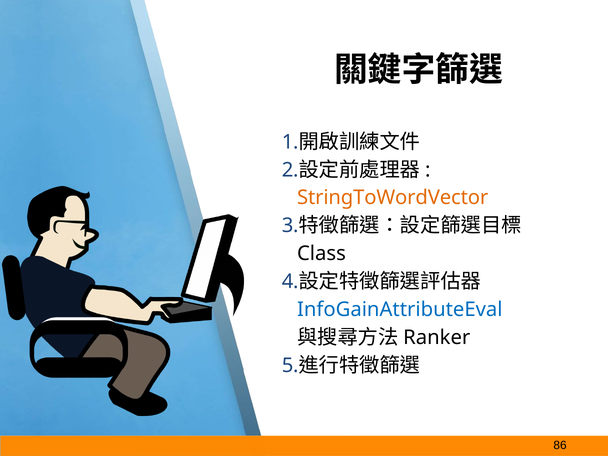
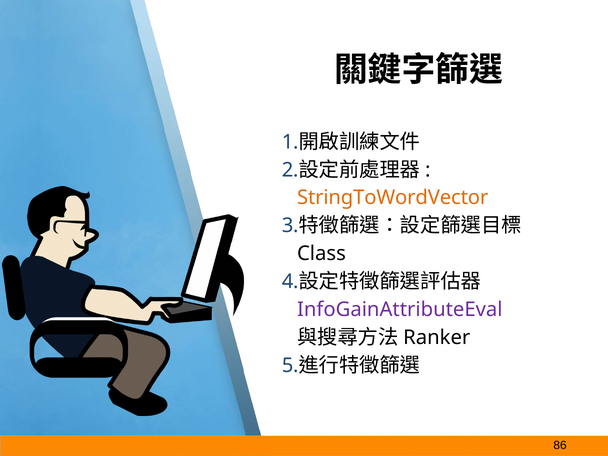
InfoGainAttributeEval colour: blue -> purple (400, 310)
